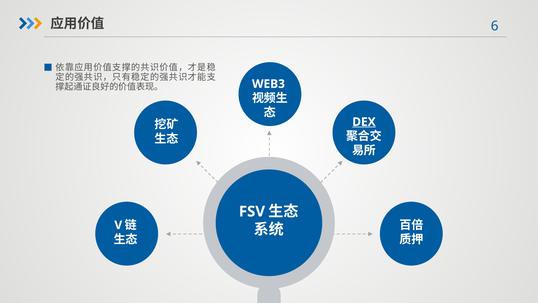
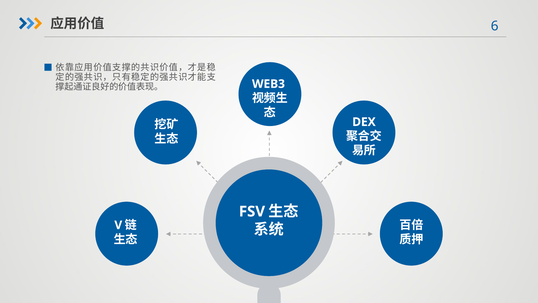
DEX underline: present -> none (364, 122)
